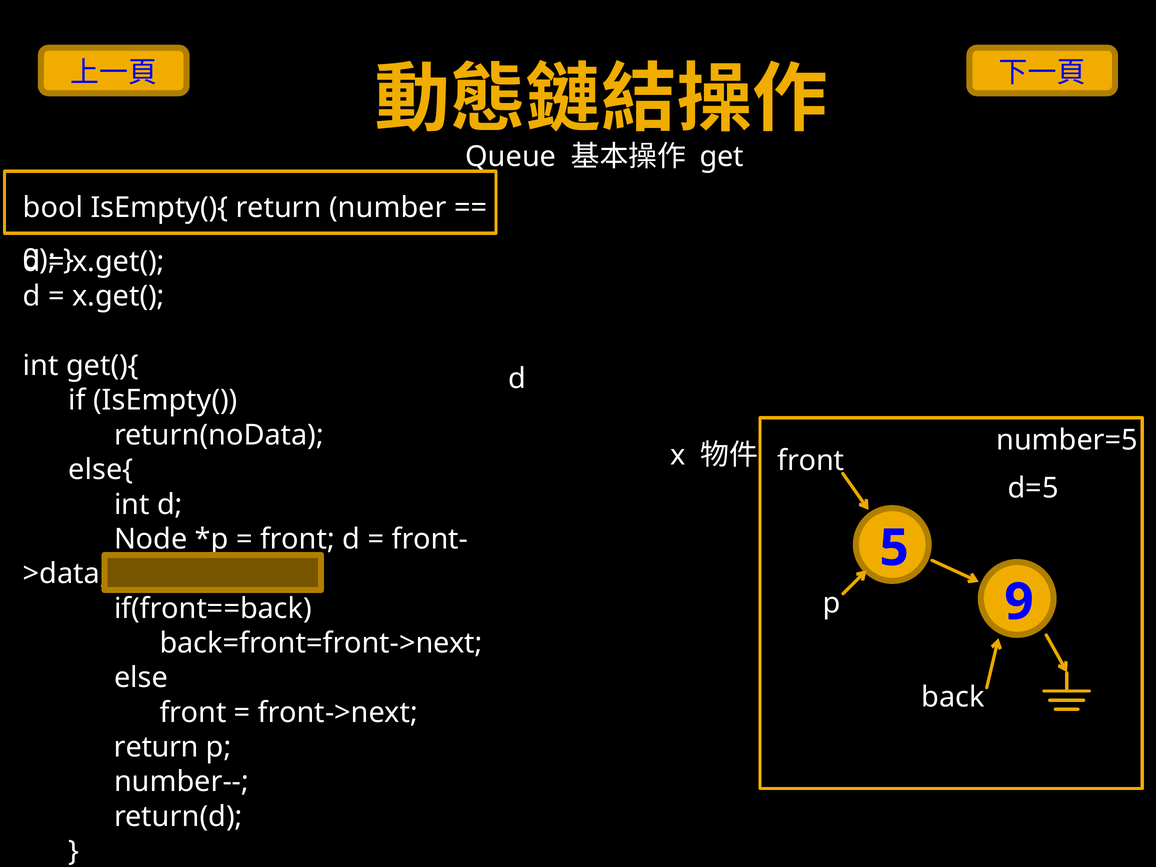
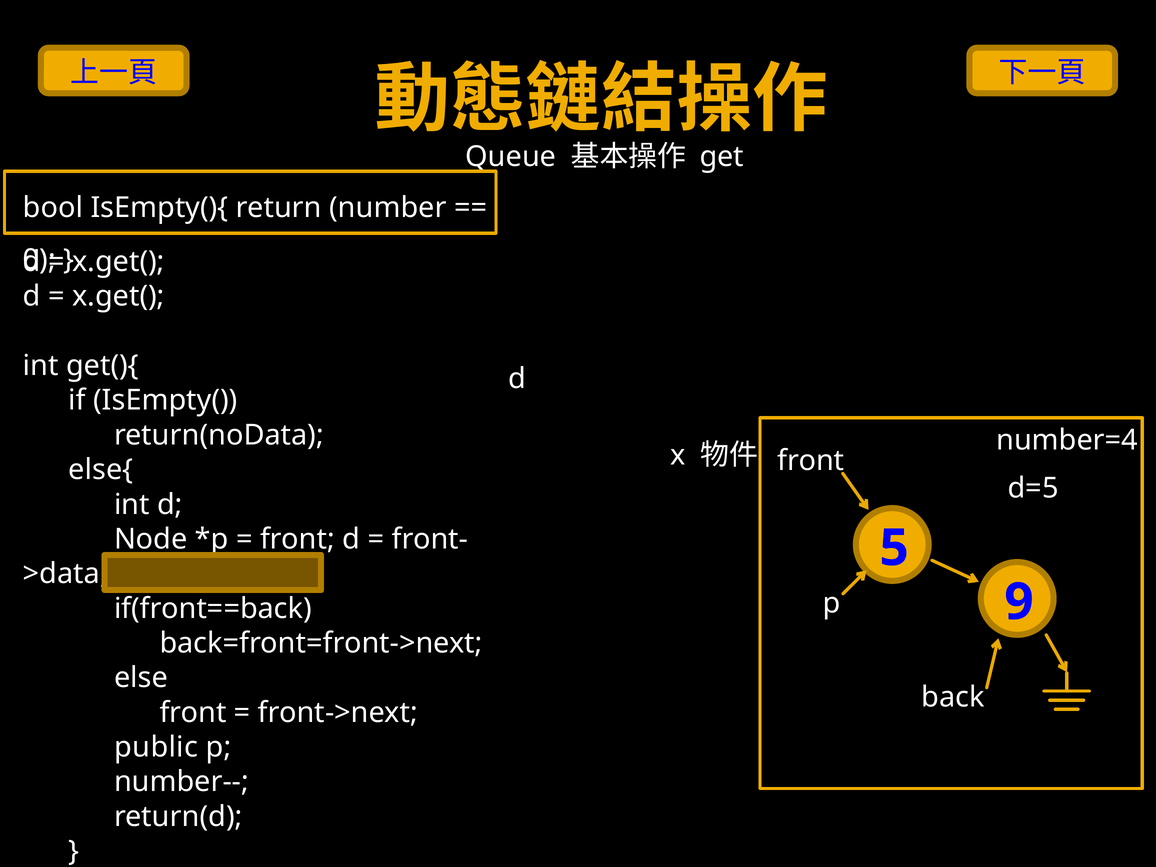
number=5: number=5 -> number=4 (1067, 440)
return: return -> public (156, 747)
